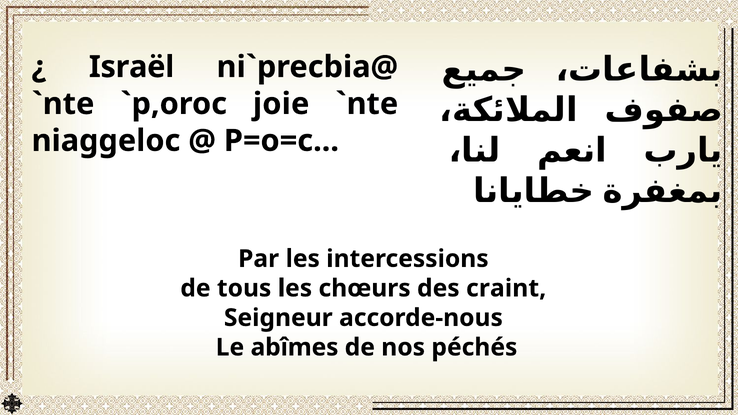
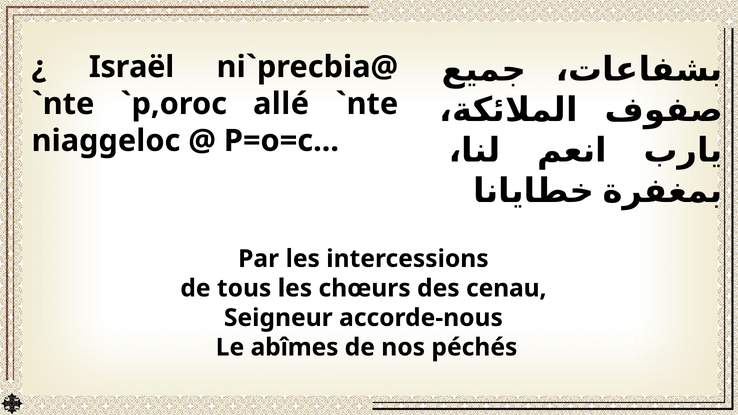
joie: joie -> allé (281, 104)
craint: craint -> cenau (506, 288)
